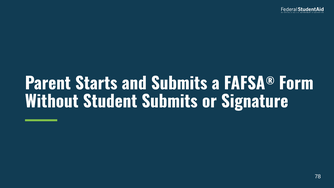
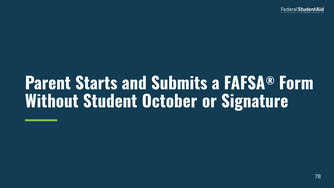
Student Submits: Submits -> October (170, 102)
